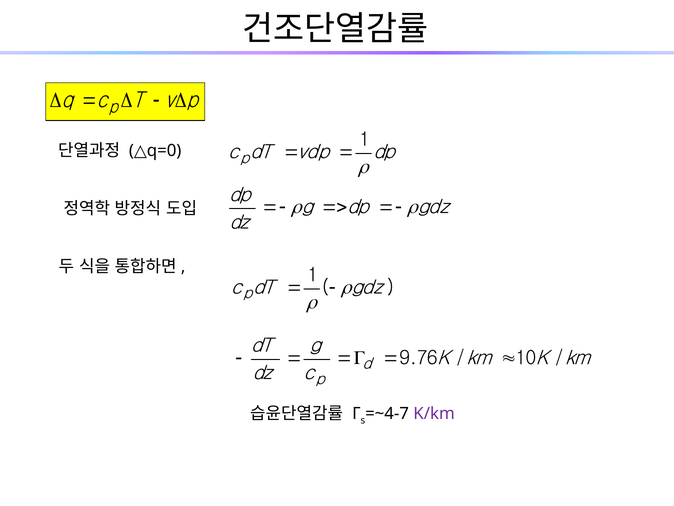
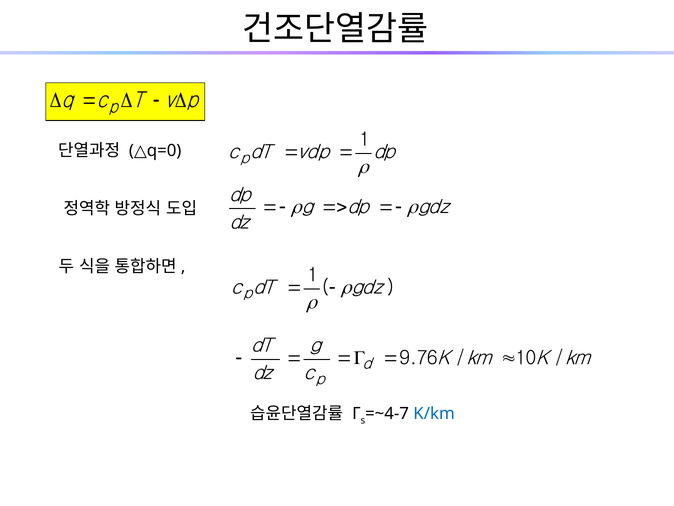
K/km colour: purple -> blue (434, 413)
